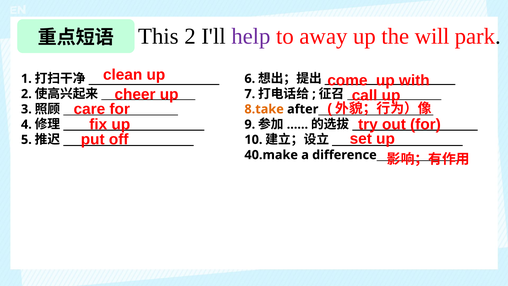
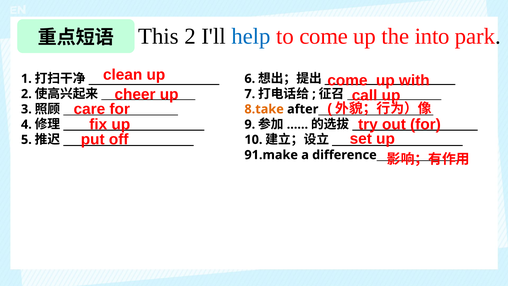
help colour: purple -> blue (251, 36)
to away: away -> come (324, 36)
will: will -> into (432, 36)
40.make: 40.make -> 91.make (271, 155)
